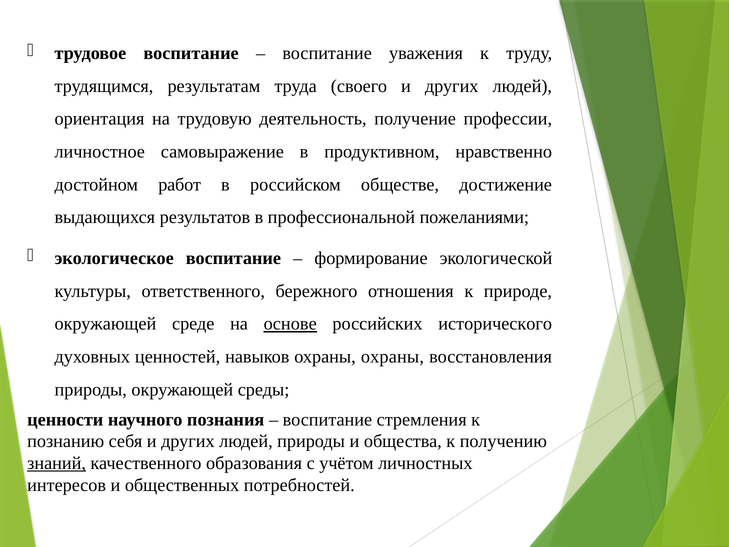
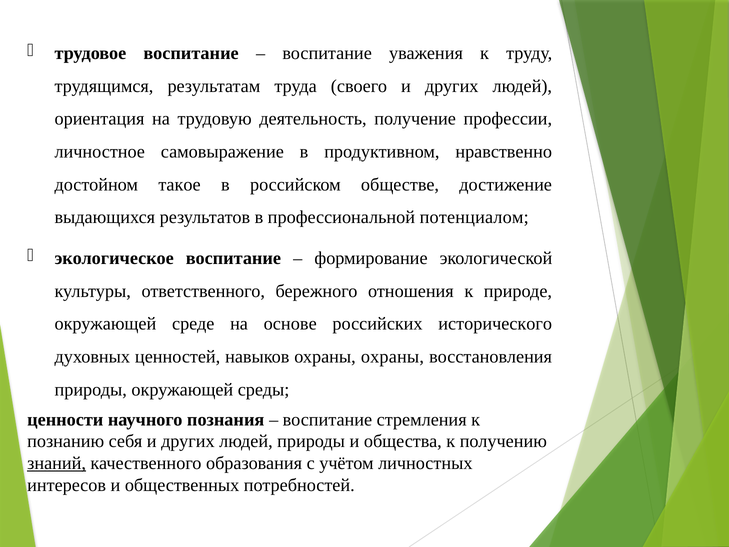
работ: работ -> такое (180, 184)
пожеланиями: пожеланиями -> потенциалом (474, 217)
основе underline: present -> none (290, 324)
